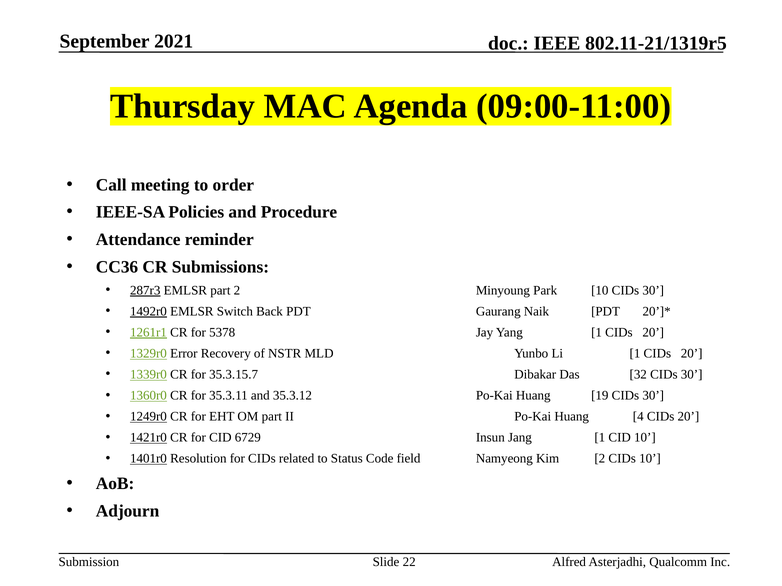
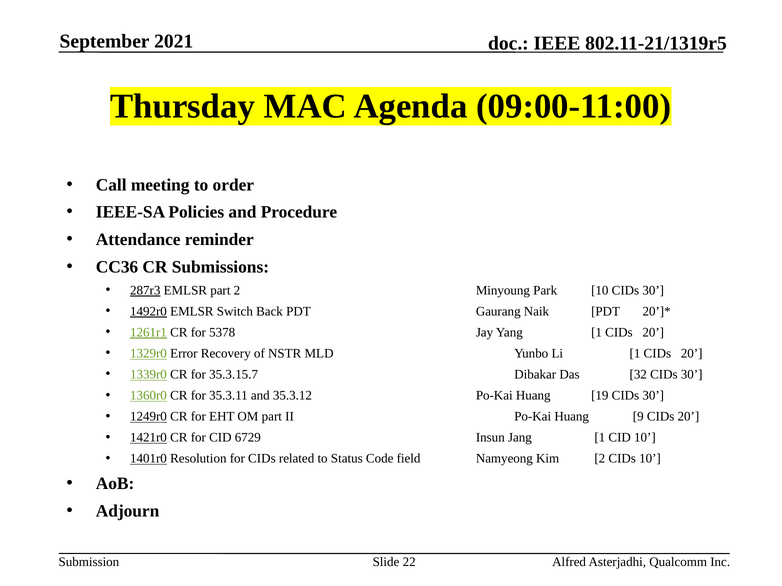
4: 4 -> 9 (638, 417)
